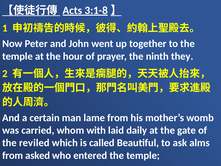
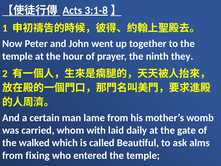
reviled: reviled -> walked (34, 143)
asked: asked -> fixing (38, 155)
